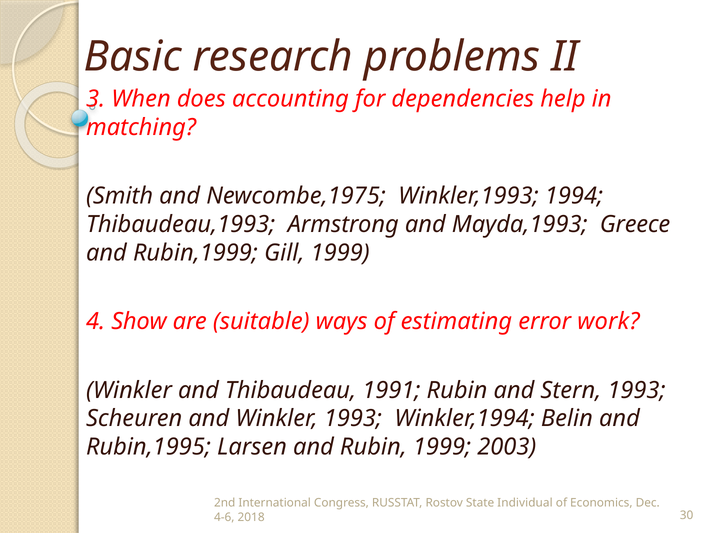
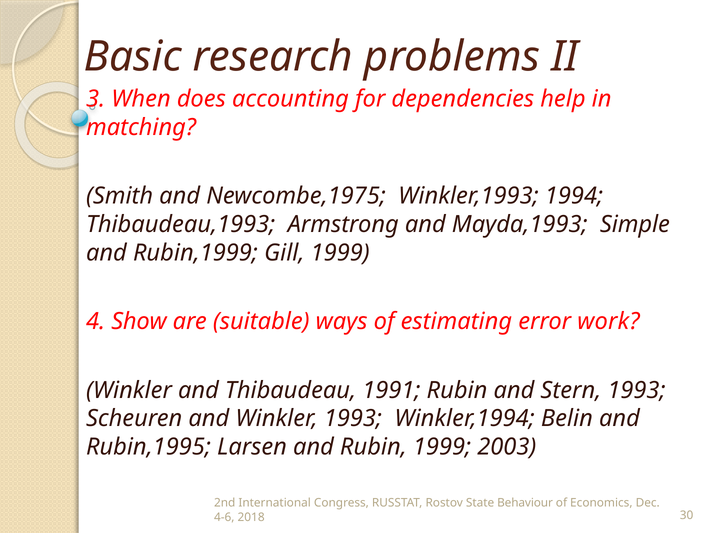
Greece: Greece -> Simple (635, 224)
Individual: Individual -> Behaviour (525, 503)
